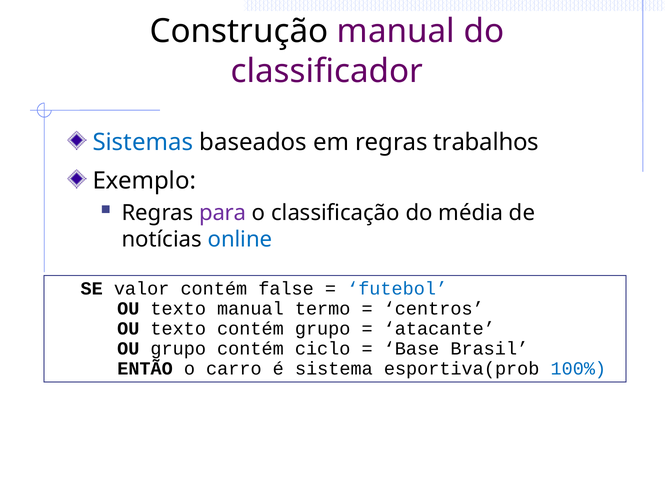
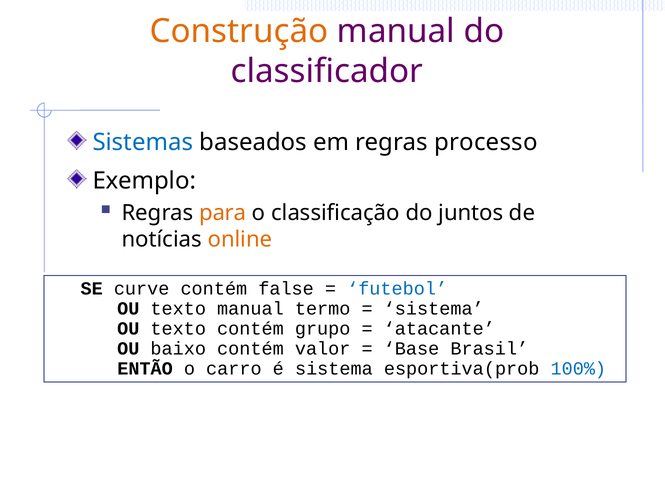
Construção colour: black -> orange (239, 31)
trabalhos: trabalhos -> processo (486, 142)
para colour: purple -> orange (223, 213)
média: média -> juntos (471, 213)
online colour: blue -> orange (240, 239)
valor: valor -> curve (142, 289)
centros: centros -> sistema (434, 309)
OU grupo: grupo -> baixo (178, 349)
ciclo: ciclo -> valor (323, 349)
